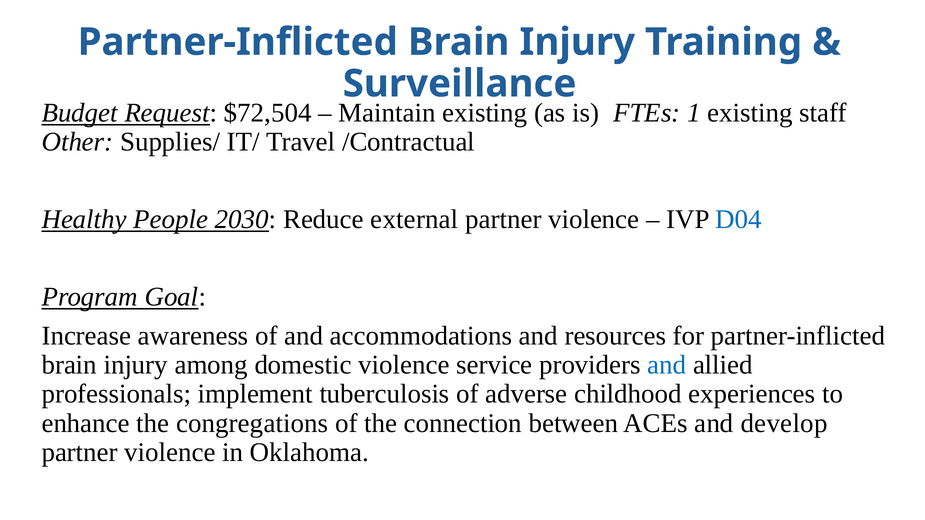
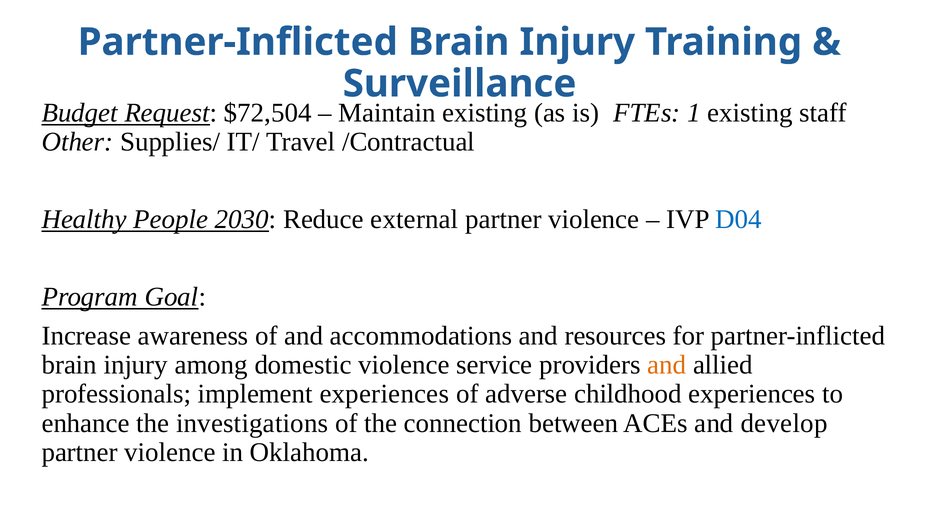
and colour: blue -> orange (667, 365)
implement tuberculosis: tuberculosis -> experiences (384, 394)
congregations: congregations -> investigations (252, 423)
